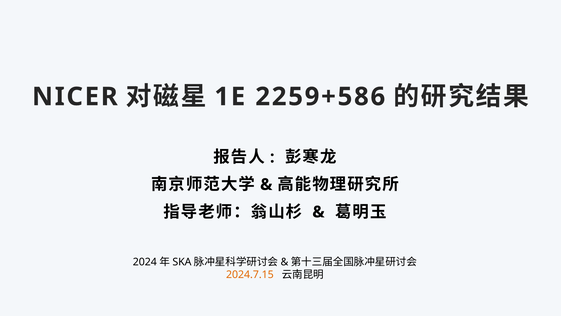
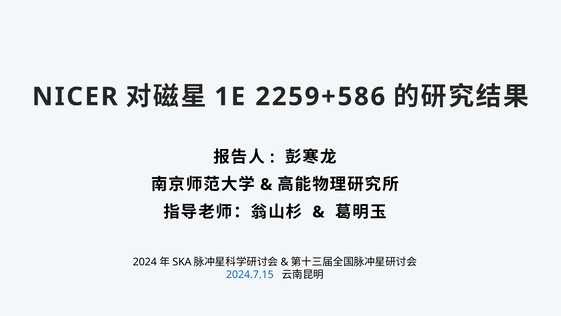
2024.7.15 colour: orange -> blue (250, 274)
